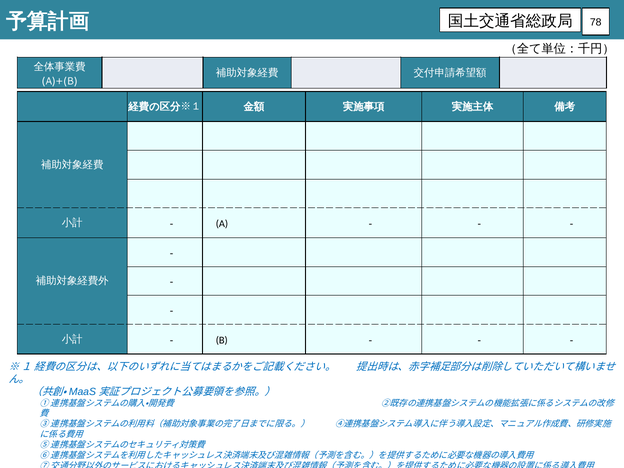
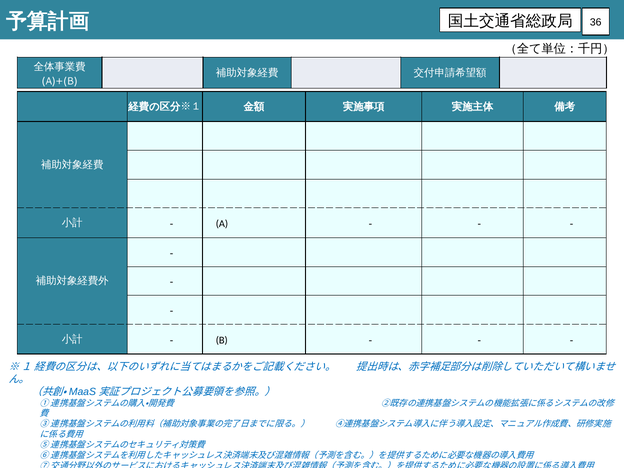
78: 78 -> 36 (596, 22)
